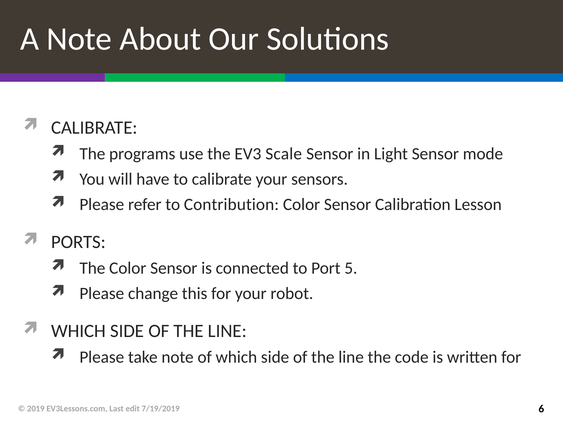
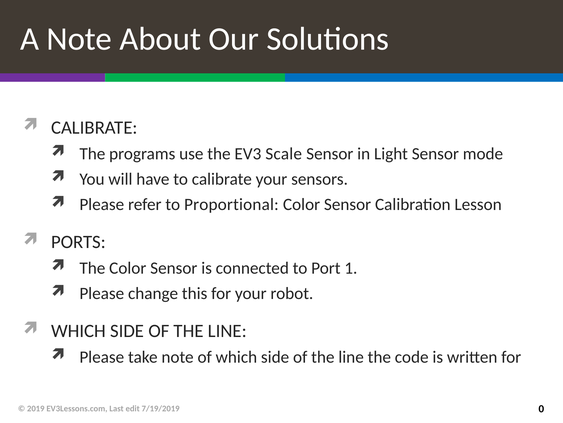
Contribution: Contribution -> Proportional (231, 204)
5: 5 -> 1 (351, 268)
6: 6 -> 0 (541, 408)
